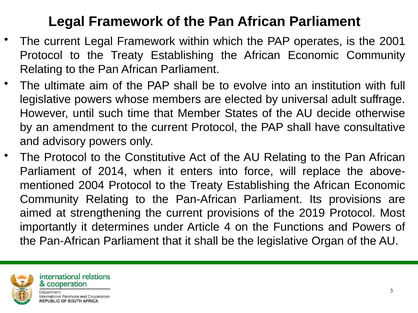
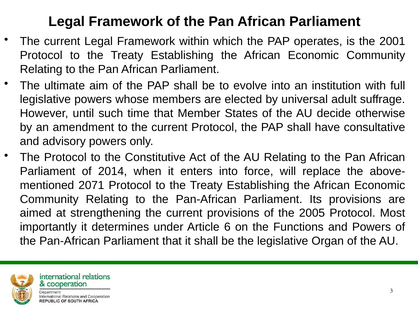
2004: 2004 -> 2071 (91, 186)
2019: 2019 -> 2005 (312, 213)
4: 4 -> 6 (227, 227)
